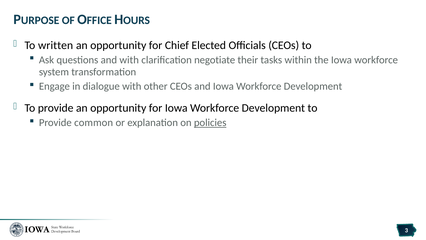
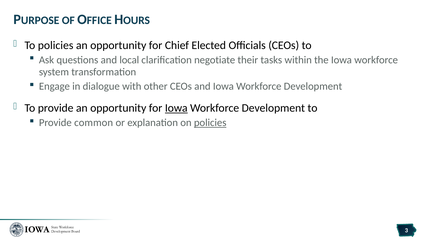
To written: written -> policies (56, 45)
and with: with -> local (129, 60)
Iowa underline: none -> present (176, 108)
